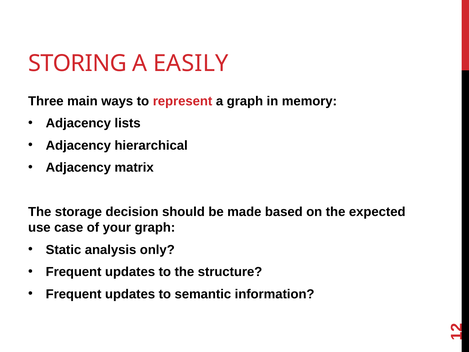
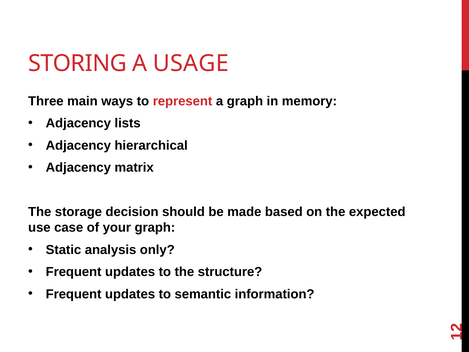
EASILY: EASILY -> USAGE (191, 63)
